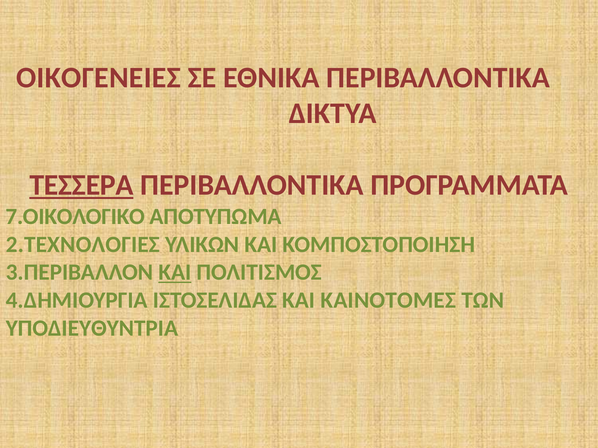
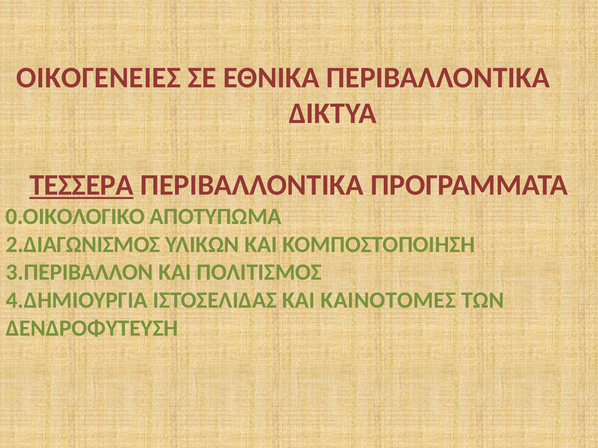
7.ΟΙΚΟΛΟΓΙΚΟ: 7.ΟΙΚΟΛΟΓΙΚΟ -> 0.ΟΙΚΟΛΟΓΙΚΟ (75, 217)
2.ΤΕΧΝΟΛΟΓΙΕΣ: 2.ΤΕΧΝΟΛΟΓΙΕΣ -> 2.ΔΙΑΓΩΝΙΣΜΟΣ (83, 245)
ΚΑΙ underline: present -> none (175, 273)
ΥΠΟΔΙΕΥΘΥΝΤΡΙΑ: ΥΠΟΔΙΕΥΘΥΝΤΡΙΑ -> ΔΕΝΔΡΟΦΥΤΕΥΣΗ (92, 328)
